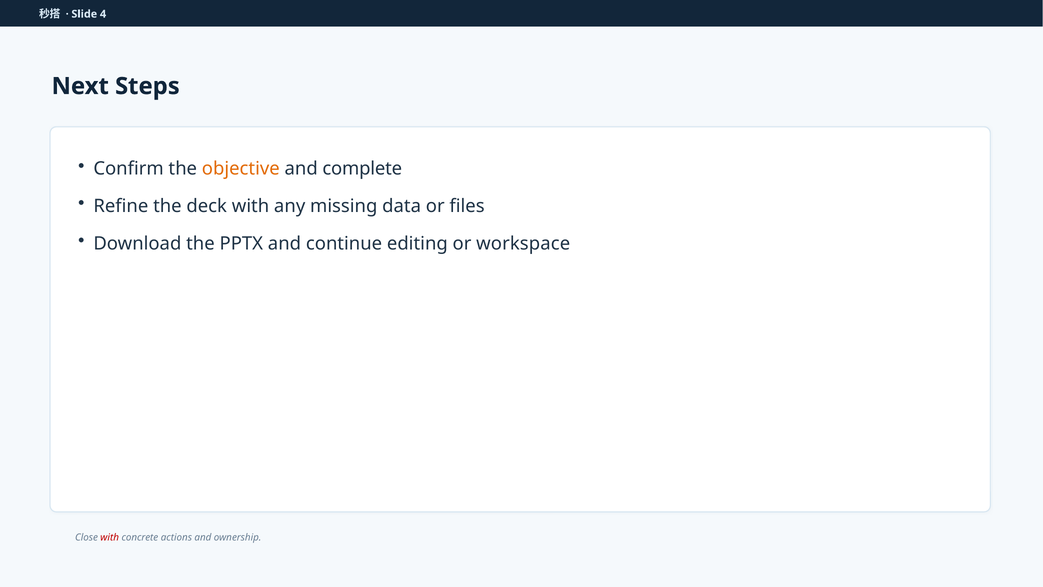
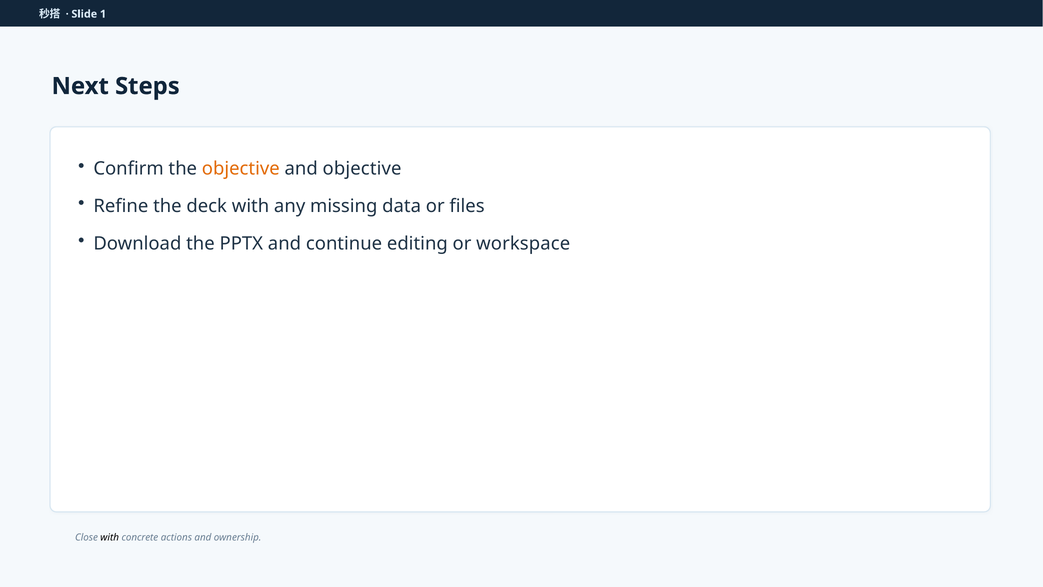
4: 4 -> 1 (103, 14)
and complete: complete -> objective (362, 169)
with colour: red -> black (110, 537)
